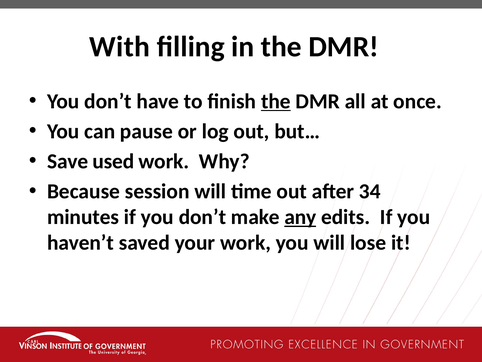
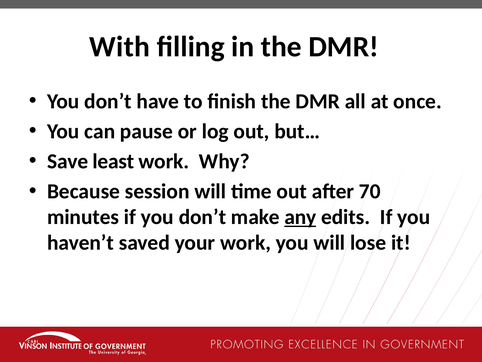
the underline: present -> none (276, 101)
used: used -> least (113, 161)
34: 34 -> 70 (370, 191)
